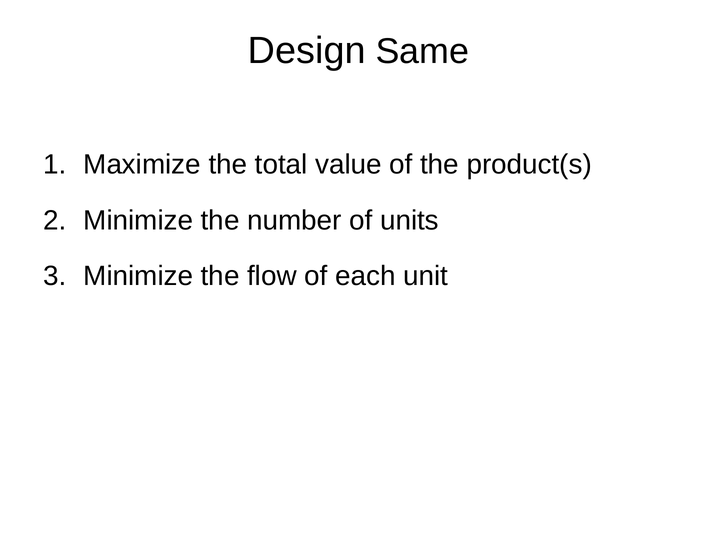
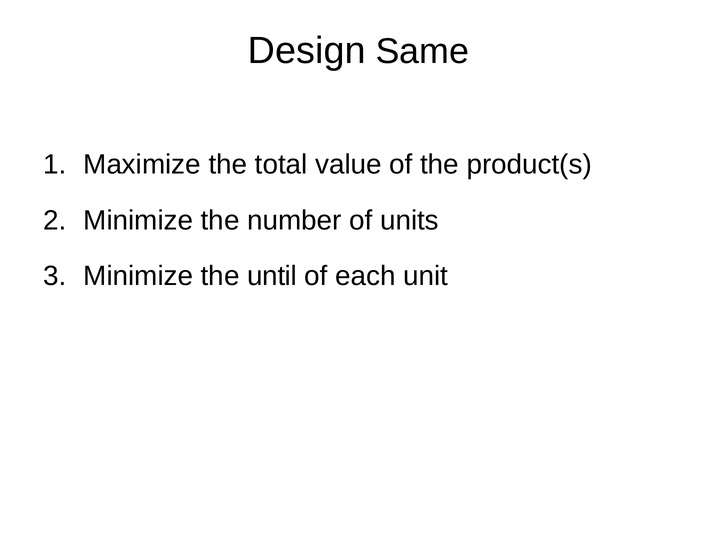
flow: flow -> until (272, 276)
